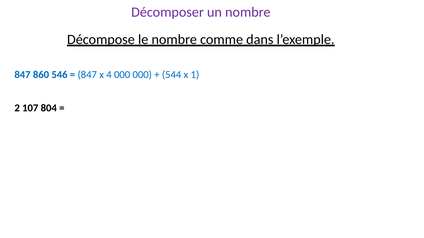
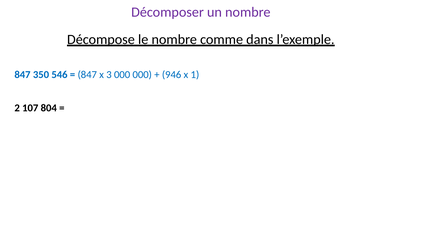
860: 860 -> 350 (41, 75)
4: 4 -> 3 (109, 75)
544: 544 -> 946 (172, 75)
